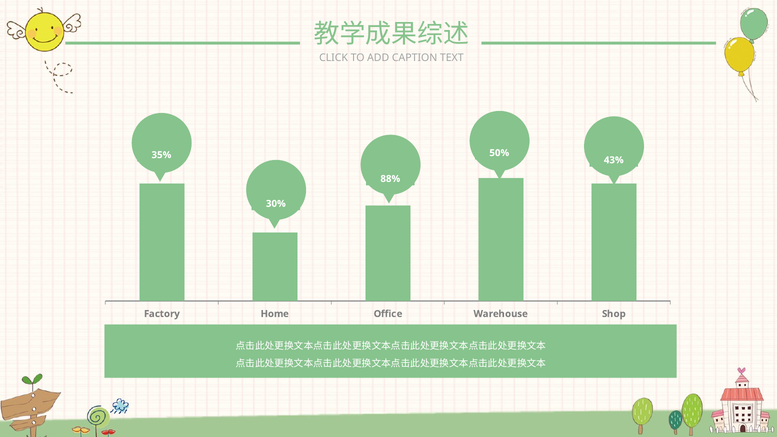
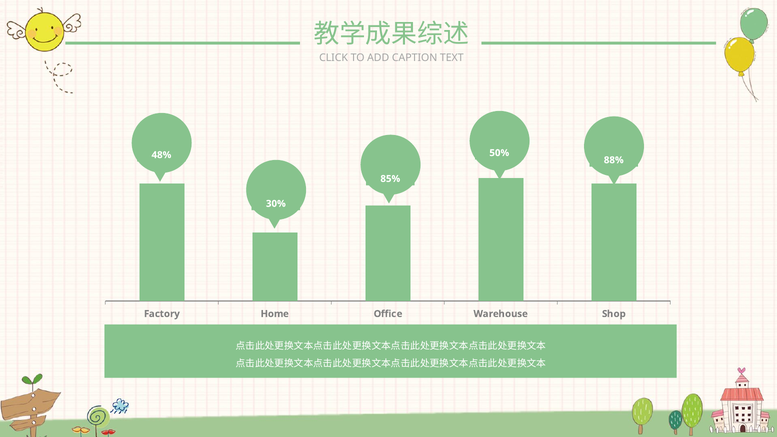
35%: 35% -> 48% (161, 155)
43%: 43% -> 88% (614, 160)
88%: 88% -> 85% (390, 179)
